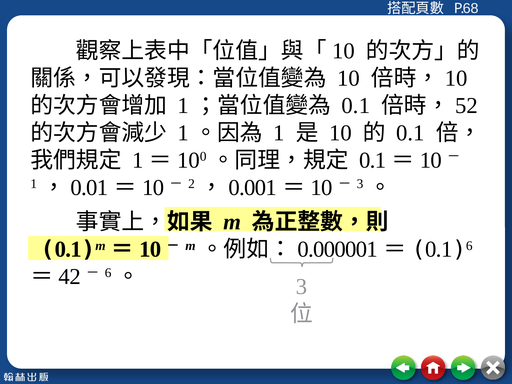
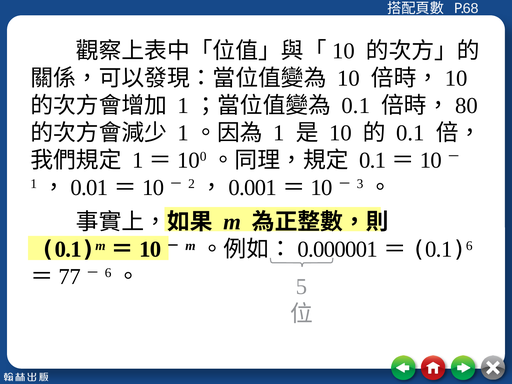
52: 52 -> 80 (466, 106)
42: 42 -> 77 (70, 277)
3: 3 -> 5 (302, 287)
